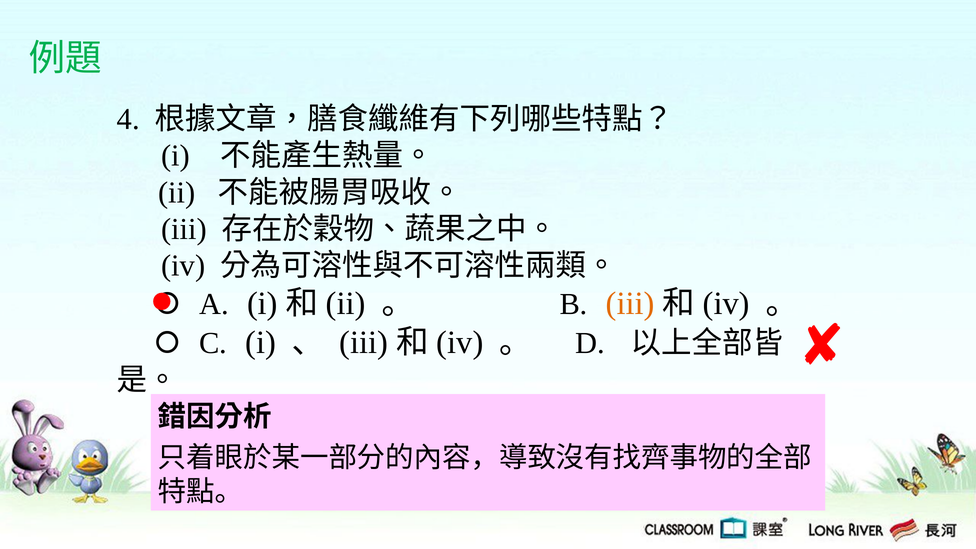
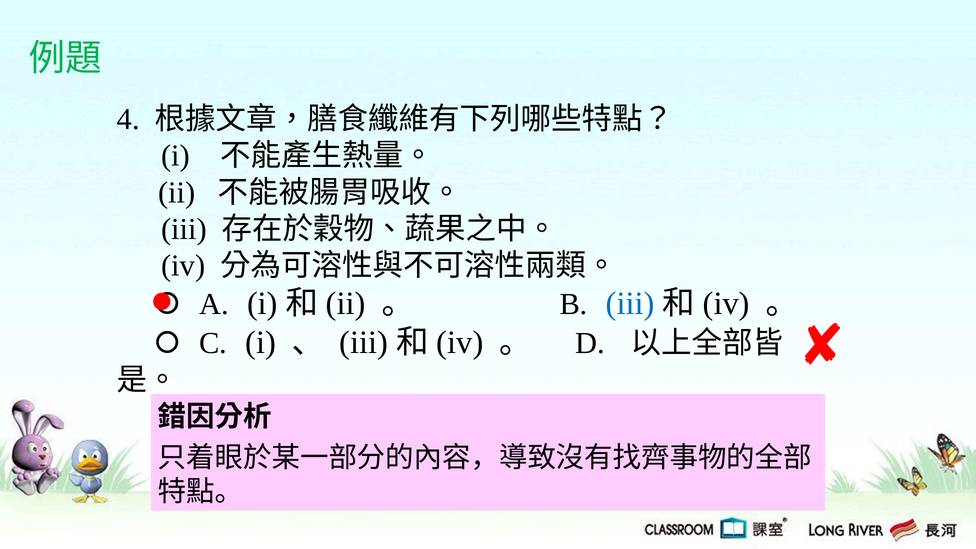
iii colour: orange -> blue (630, 304)
